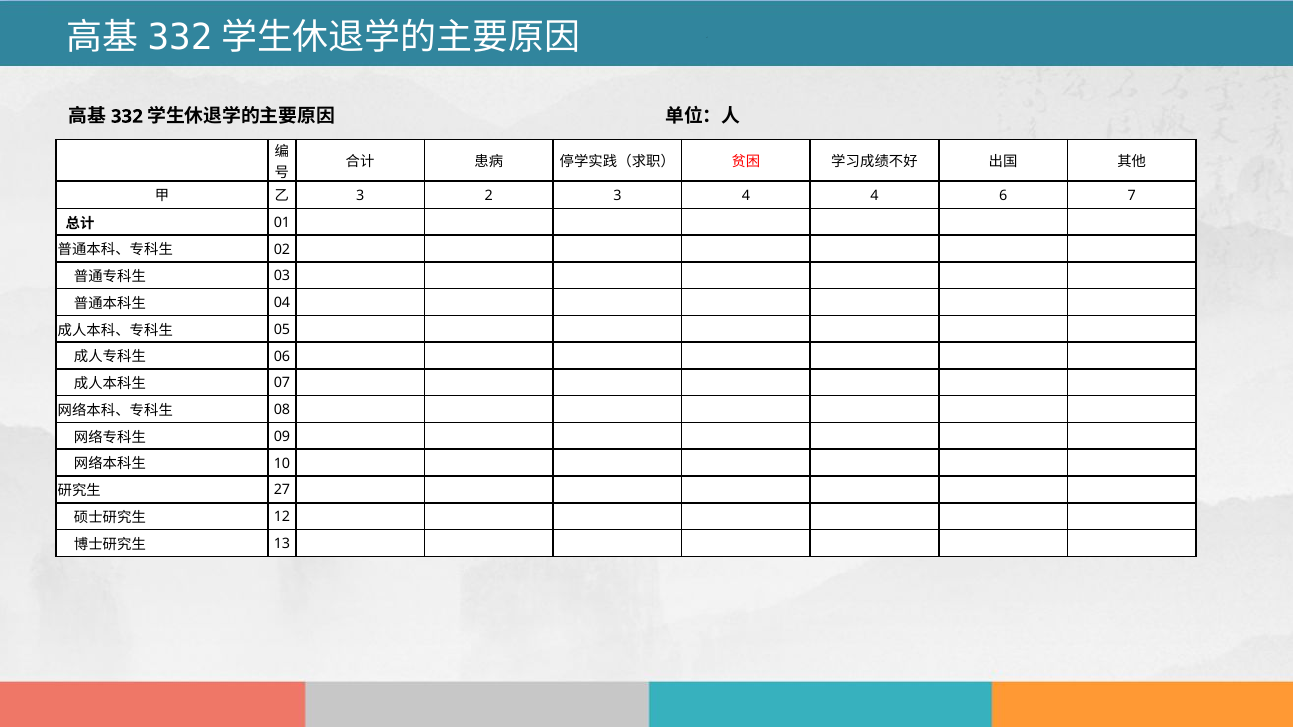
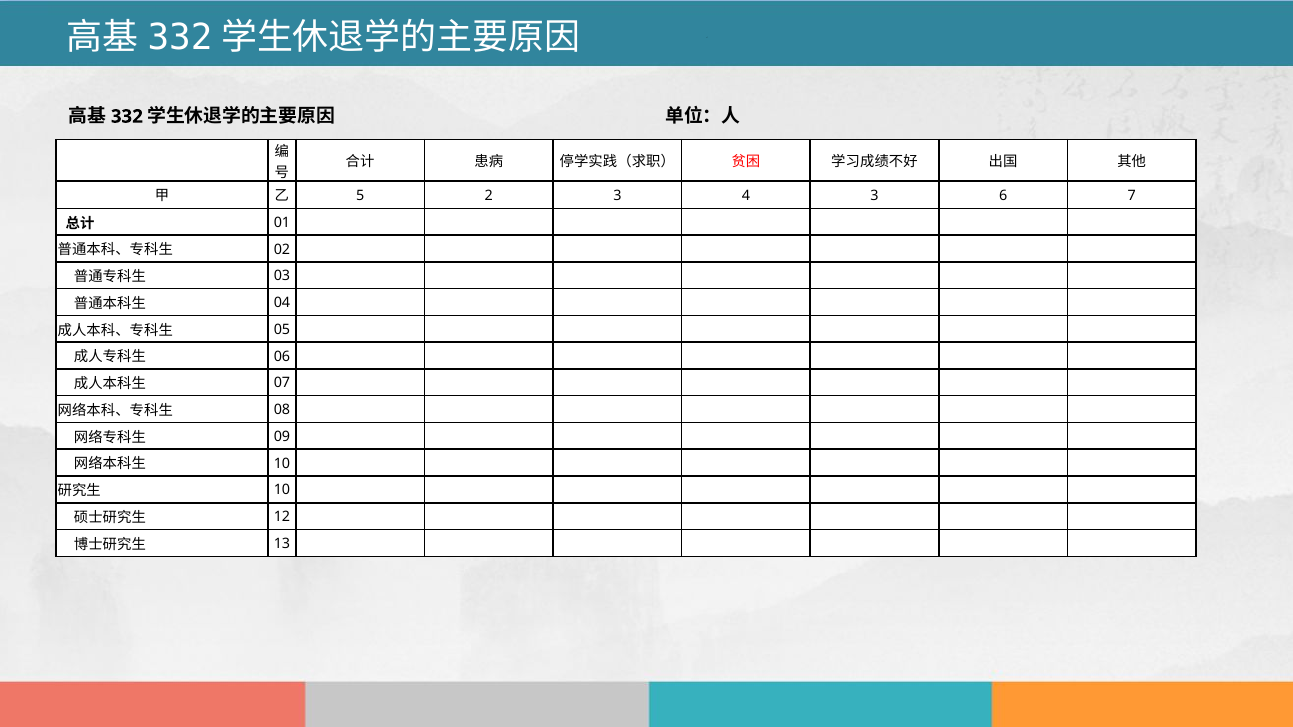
3: 3 -> 5 (360, 196)
4 4: 4 -> 3 (875, 196)
27: 27 -> 10 (282, 490)
